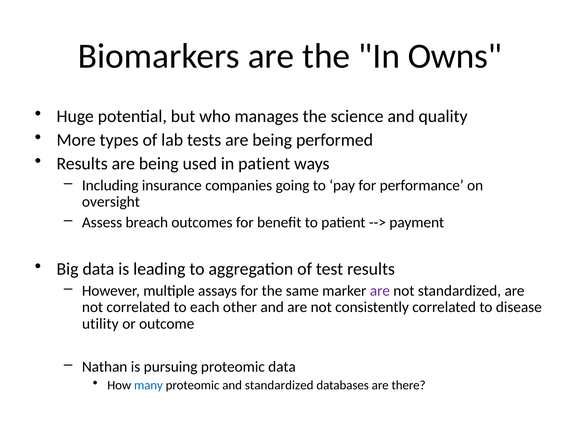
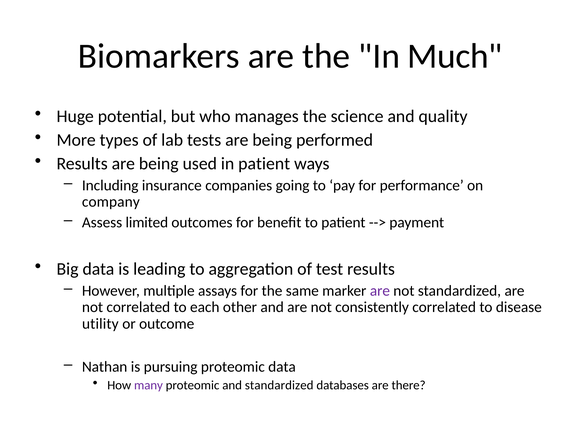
Owns: Owns -> Much (455, 56)
oversight: oversight -> company (111, 202)
breach: breach -> limited (147, 223)
many colour: blue -> purple (148, 385)
